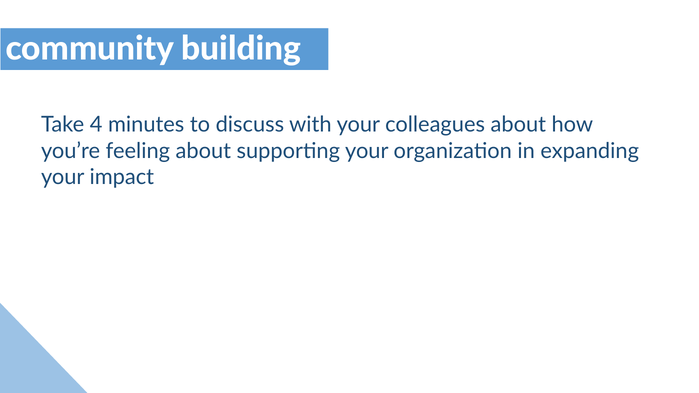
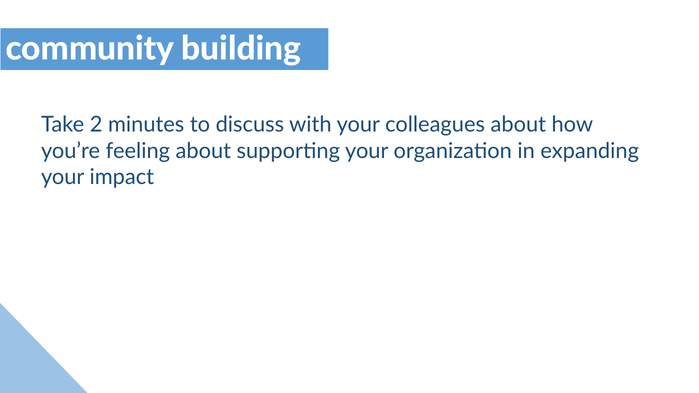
4: 4 -> 2 (96, 125)
